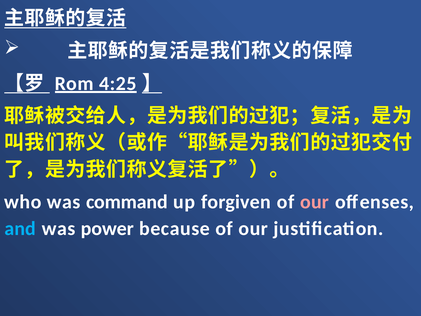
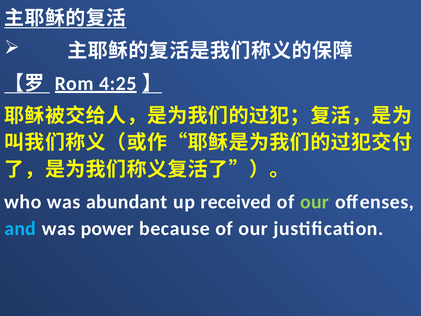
command: command -> abundant (127, 202)
forgiven: forgiven -> received (236, 202)
our colour: pink -> light green (315, 202)
